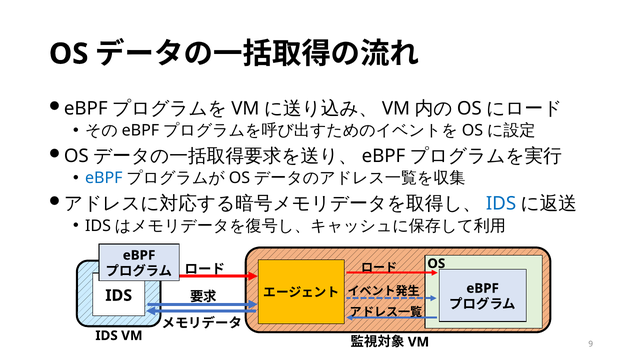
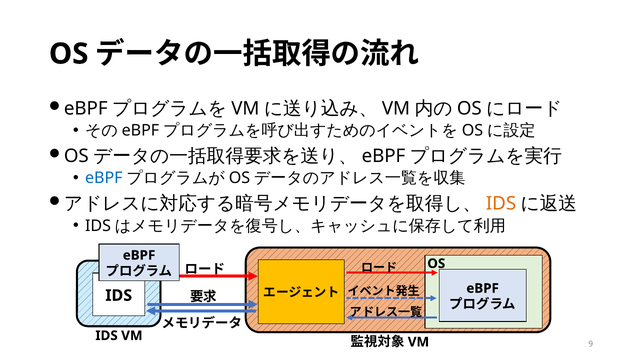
IDS colour: blue -> orange (501, 204)
